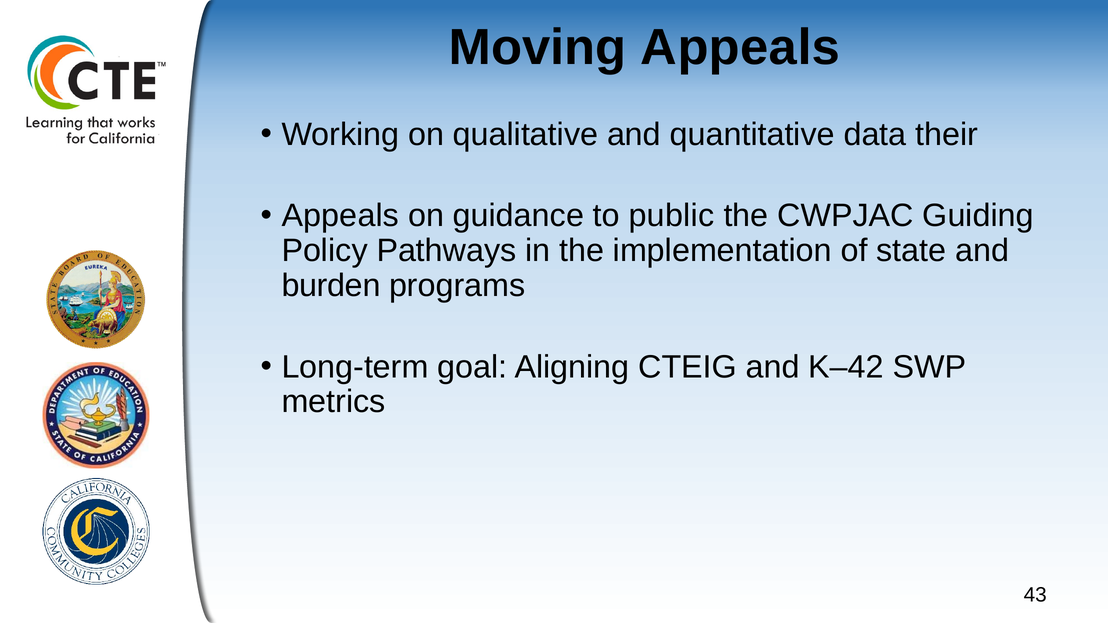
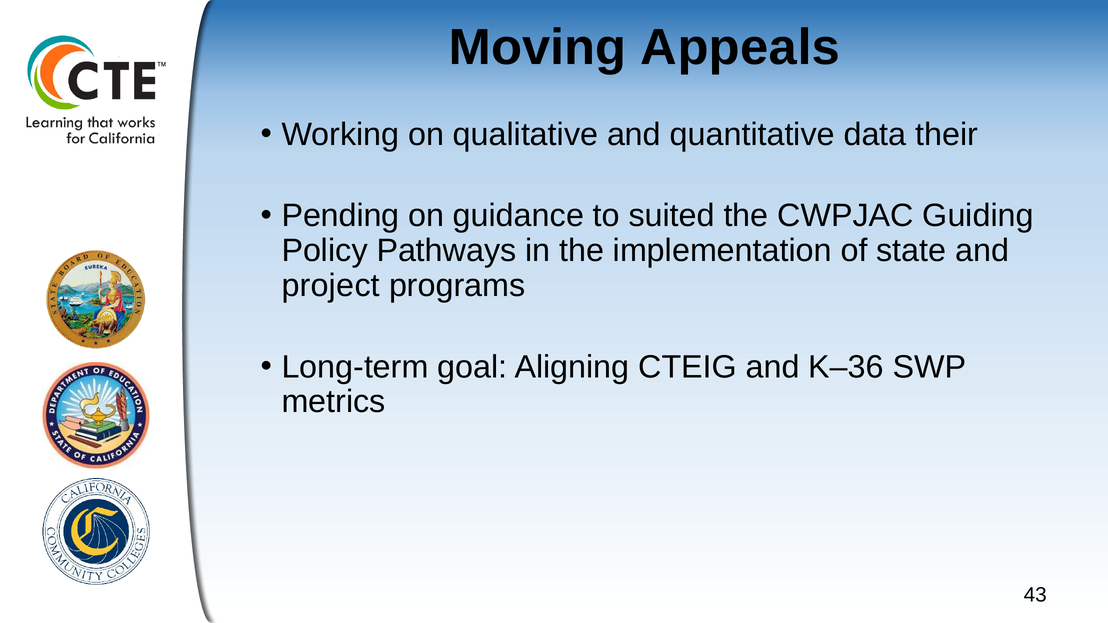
Appeals: Appeals -> Pending (340, 216)
public: public -> suited (672, 216)
burden: burden -> project (331, 286)
K–42: K–42 -> K–36 (846, 367)
